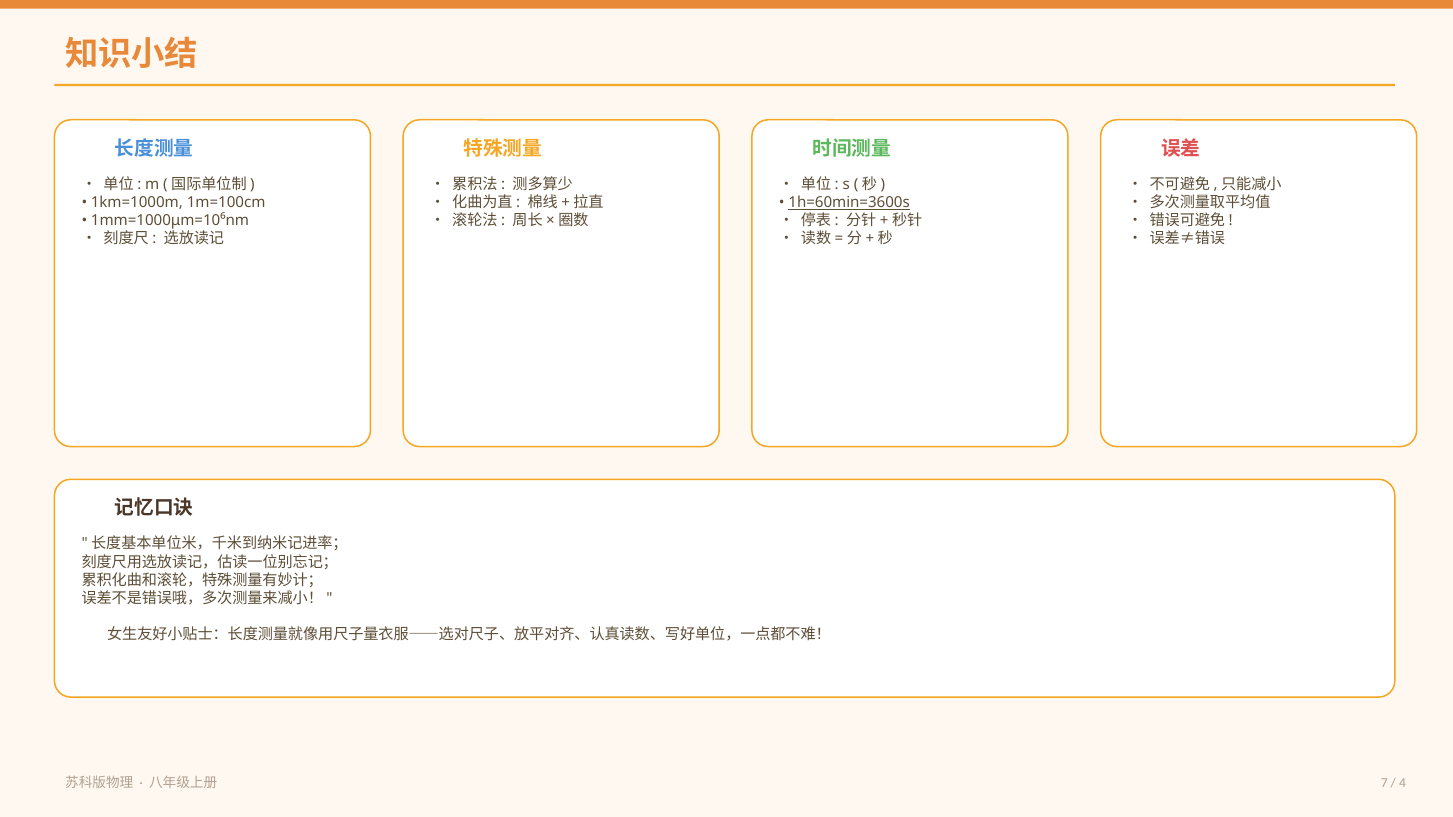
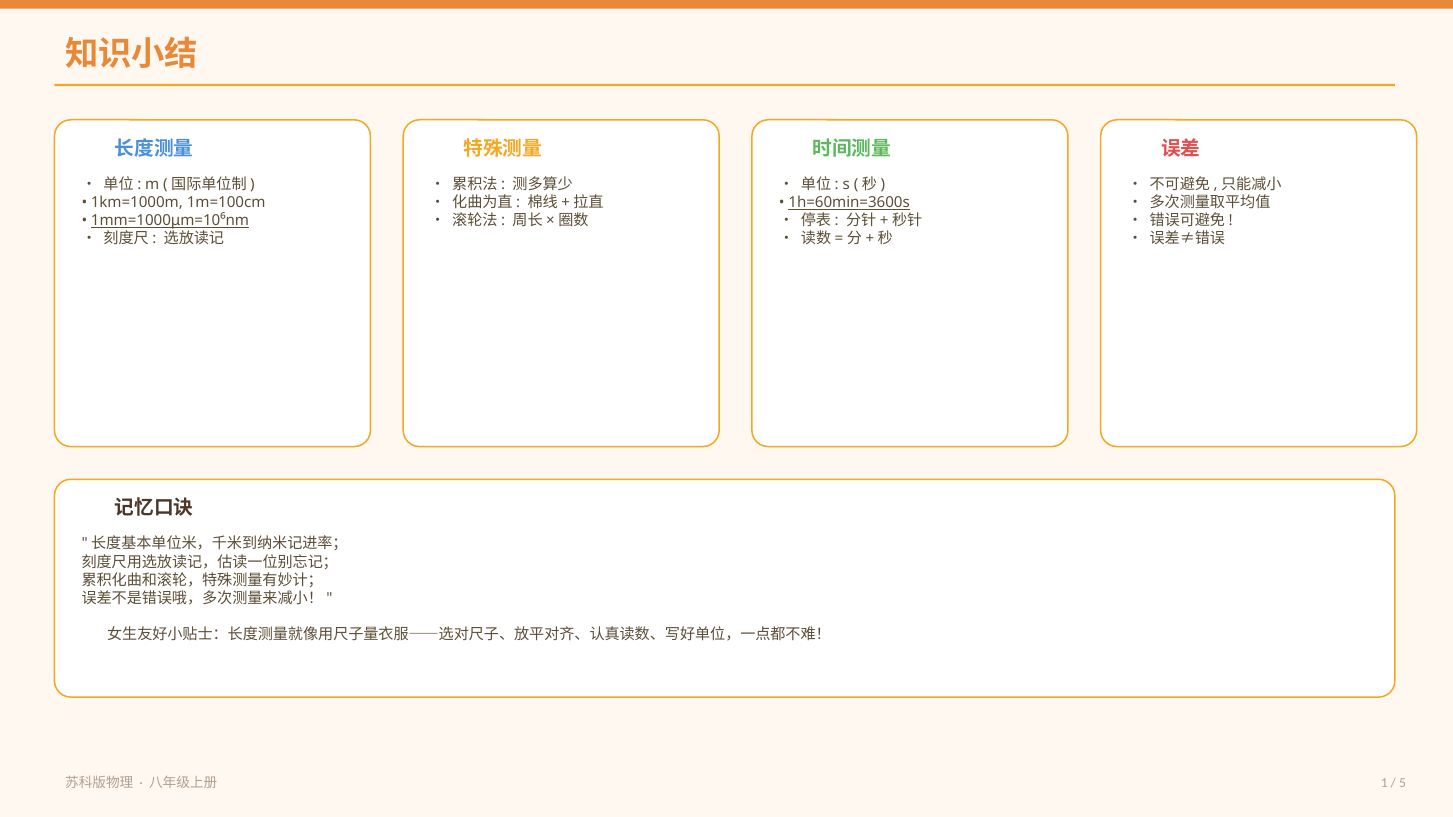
1mm=1000μm=10⁶nm underline: none -> present (170, 221)
7: 7 -> 1 (1384, 783)
4: 4 -> 5 (1402, 783)
